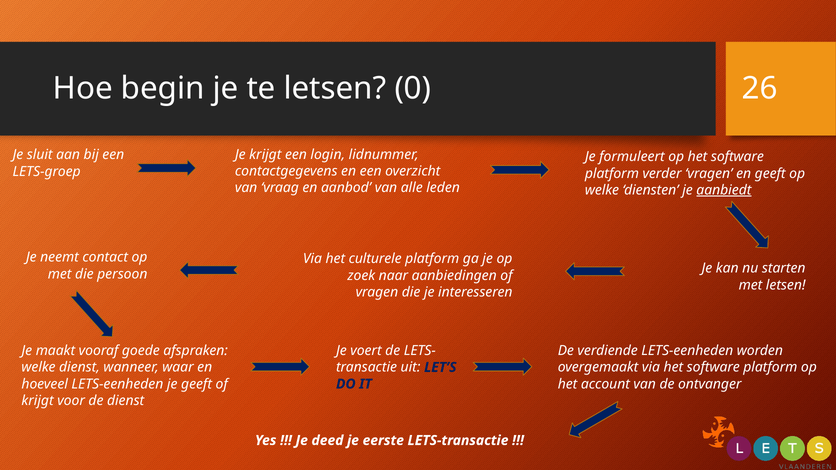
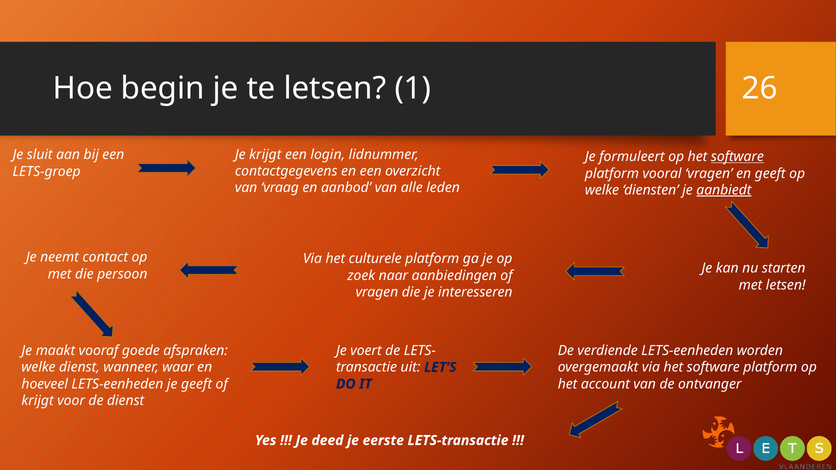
0: 0 -> 1 (413, 88)
software underline: none -> present (737, 157)
verder: verder -> vooral (662, 174)
